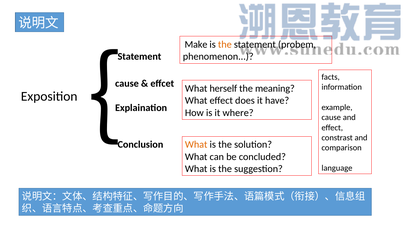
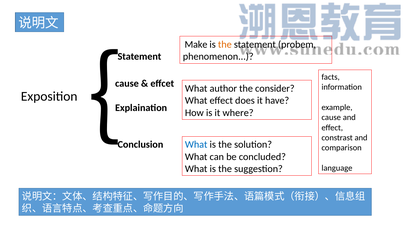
herself: herself -> author (223, 89)
meaning: meaning -> consider (275, 89)
What colour: orange -> blue (196, 145)
